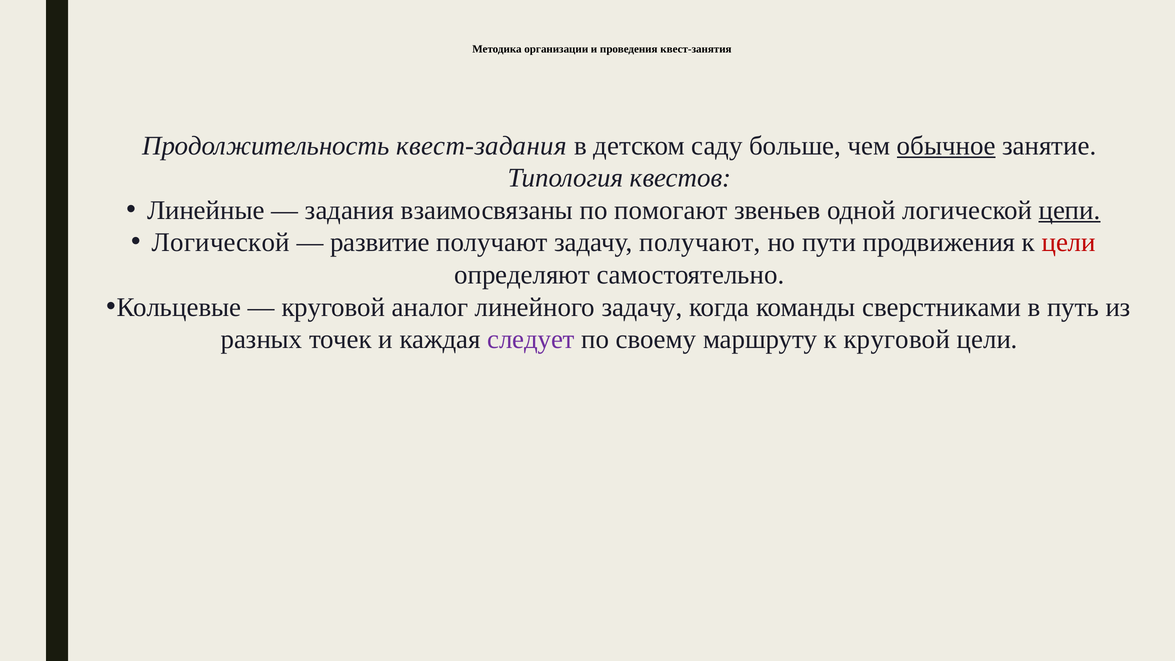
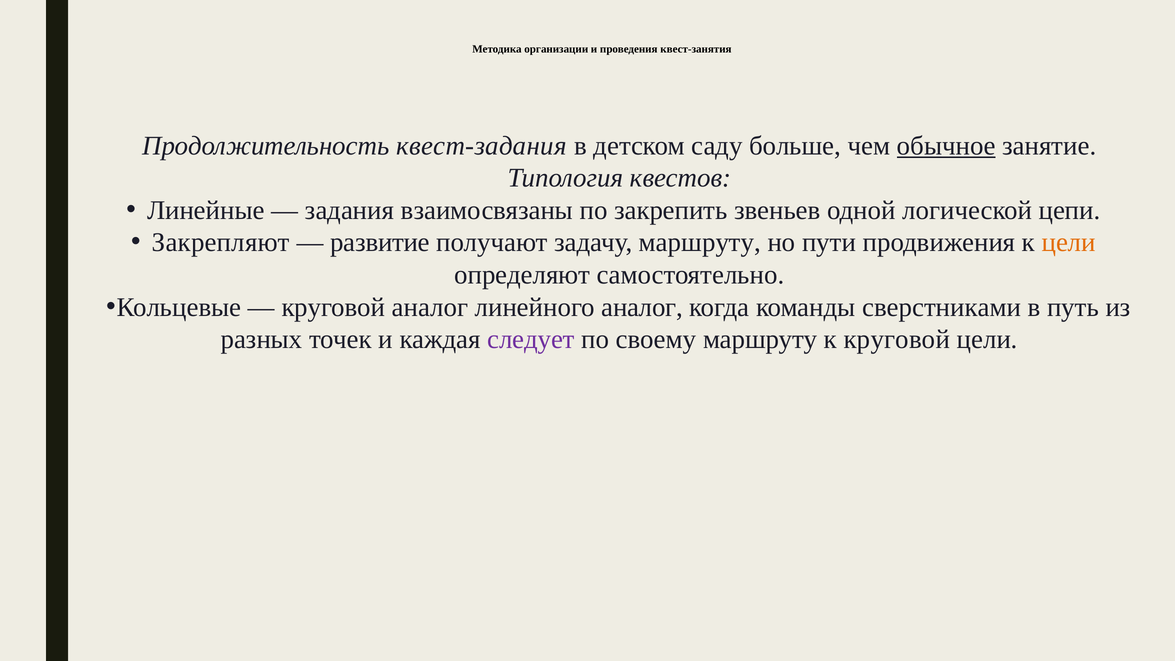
помогают: помогают -> закрепить (671, 210)
цепи underline: present -> none (1070, 210)
Логической: Логической -> Закрепляют (221, 243)
задачу получают: получают -> маршруту (700, 243)
цели colour: red -> orange (1069, 243)
линейного задачу: задачу -> аналог (642, 307)
